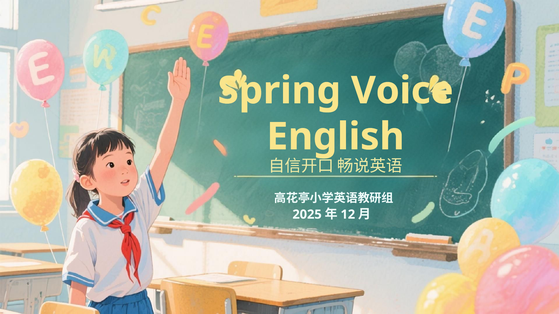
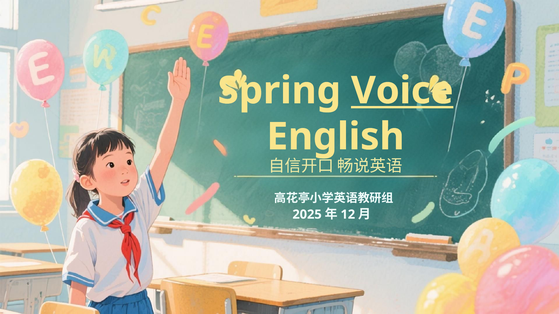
Voice underline: none -> present (402, 91)
